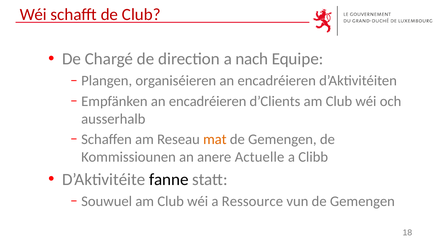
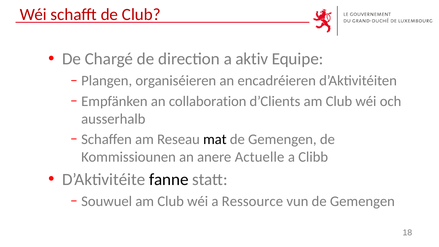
nach: nach -> aktiv (252, 59)
encadréieren: encadréieren -> collaboration (208, 101)
mat colour: orange -> black (215, 139)
